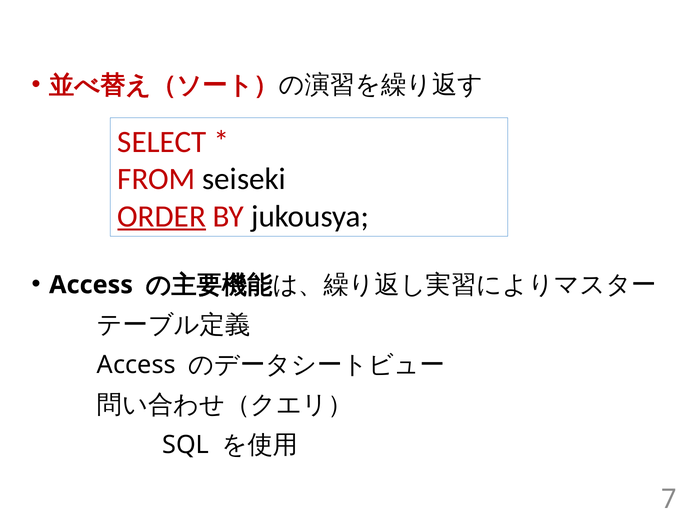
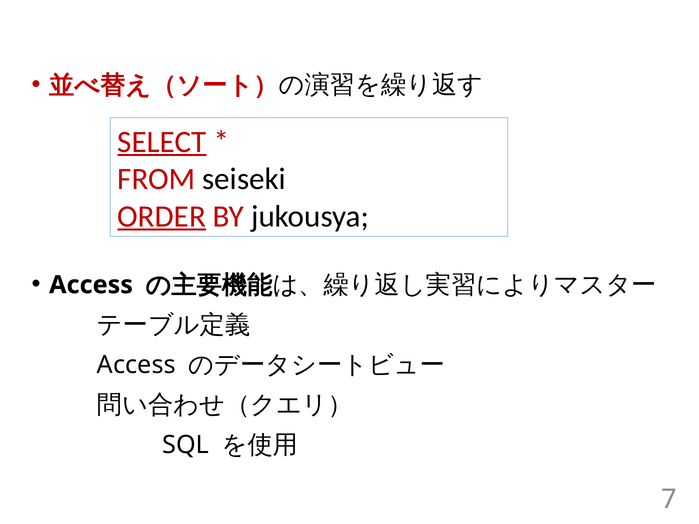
SELECT underline: none -> present (162, 142)
